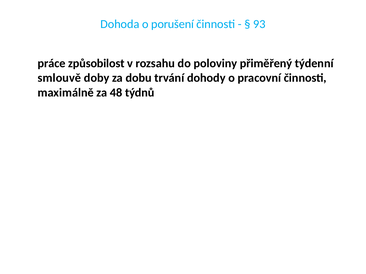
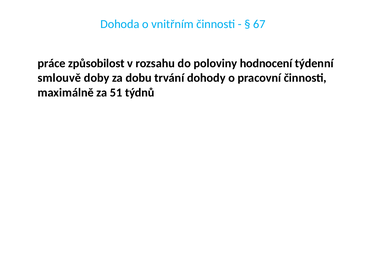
porušení: porušení -> vnitřním (172, 24)
93: 93 -> 67 (259, 24)
přiměřený: přiměřený -> hodnocení (266, 63)
48: 48 -> 51 (116, 93)
